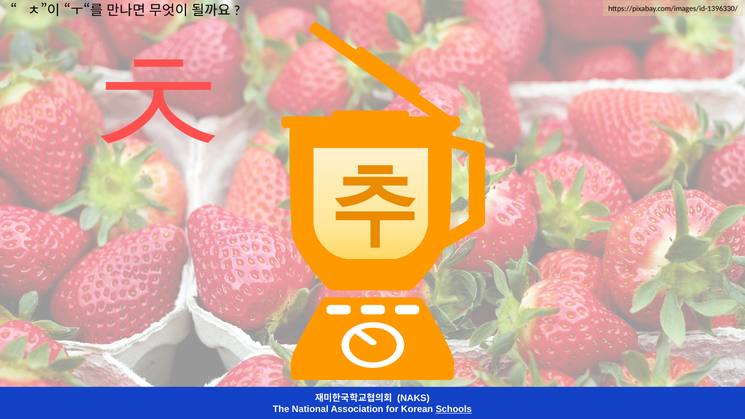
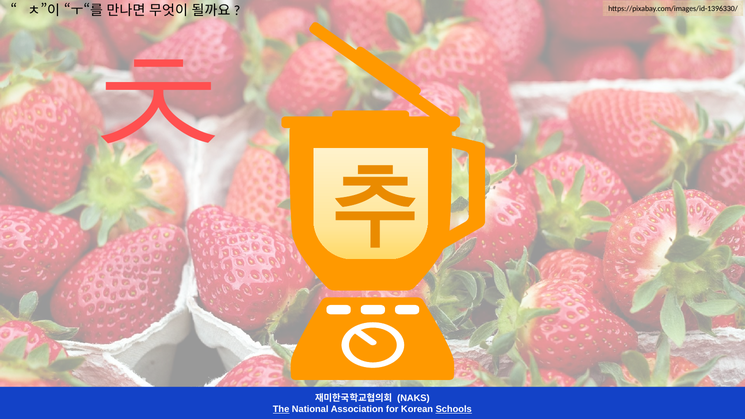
The underline: none -> present (281, 409)
